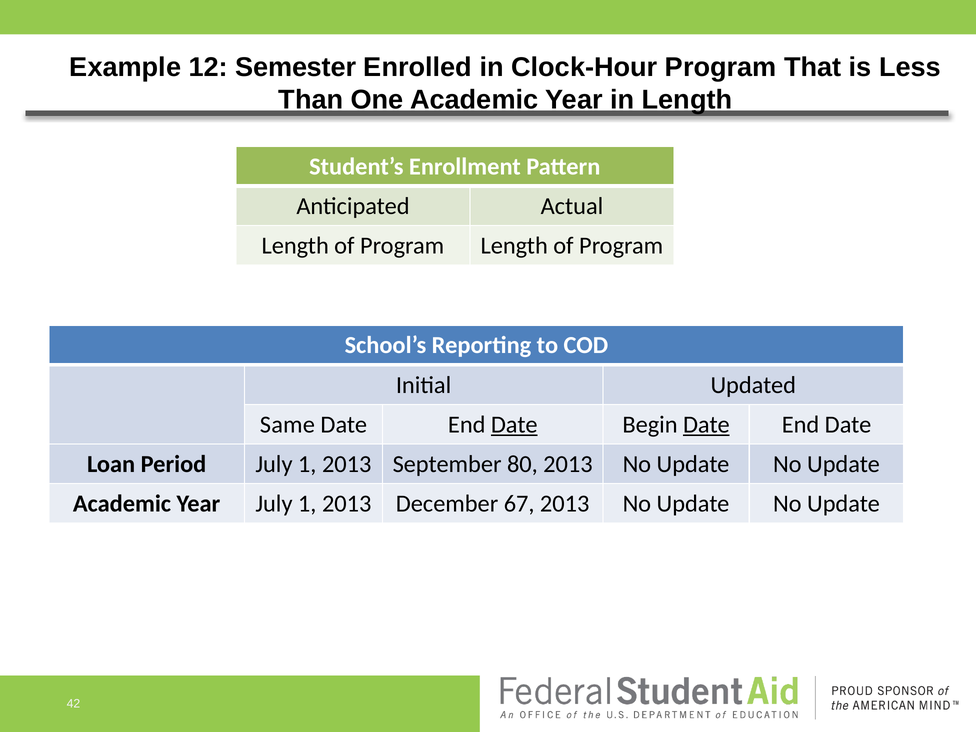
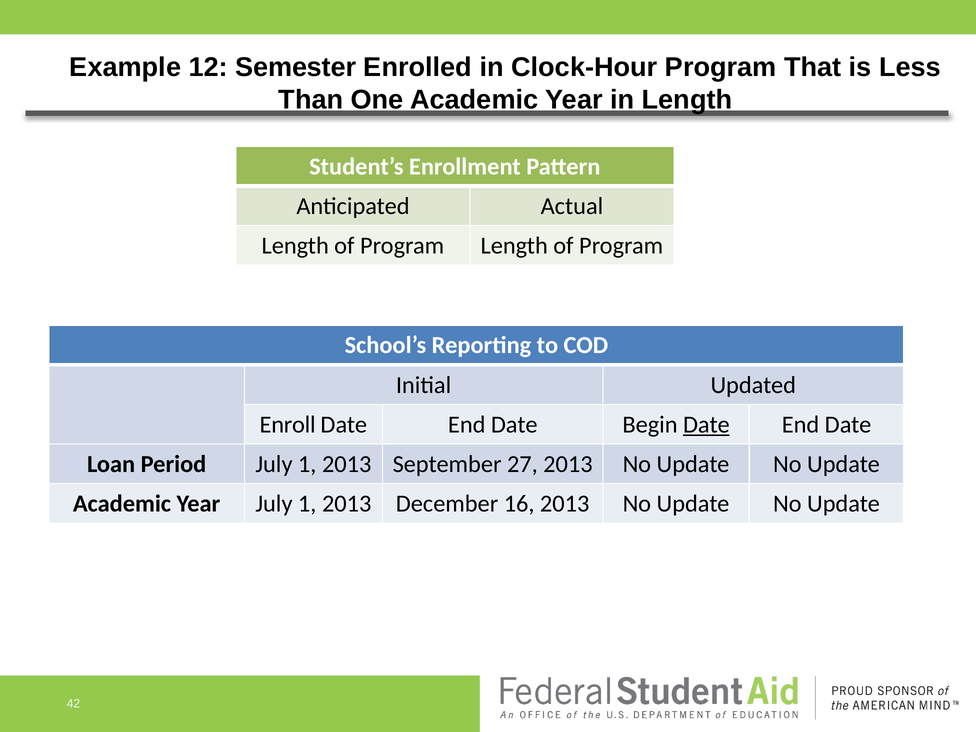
Same: Same -> Enroll (288, 425)
Date underline: present -> none (514, 425)
80: 80 -> 27 (522, 464)
67: 67 -> 16 (519, 504)
